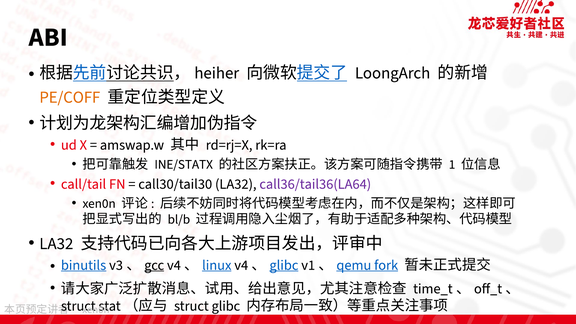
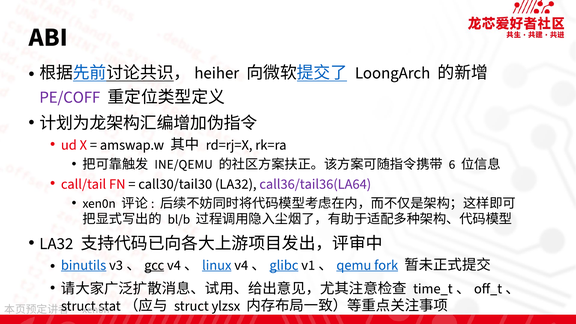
PE/COFF colour: orange -> purple (70, 97)
INE/STATX: INE/STATX -> INE/QEMU (184, 164)
1: 1 -> 6 (452, 164)
glibc: glibc -> ylzsx (226, 306)
